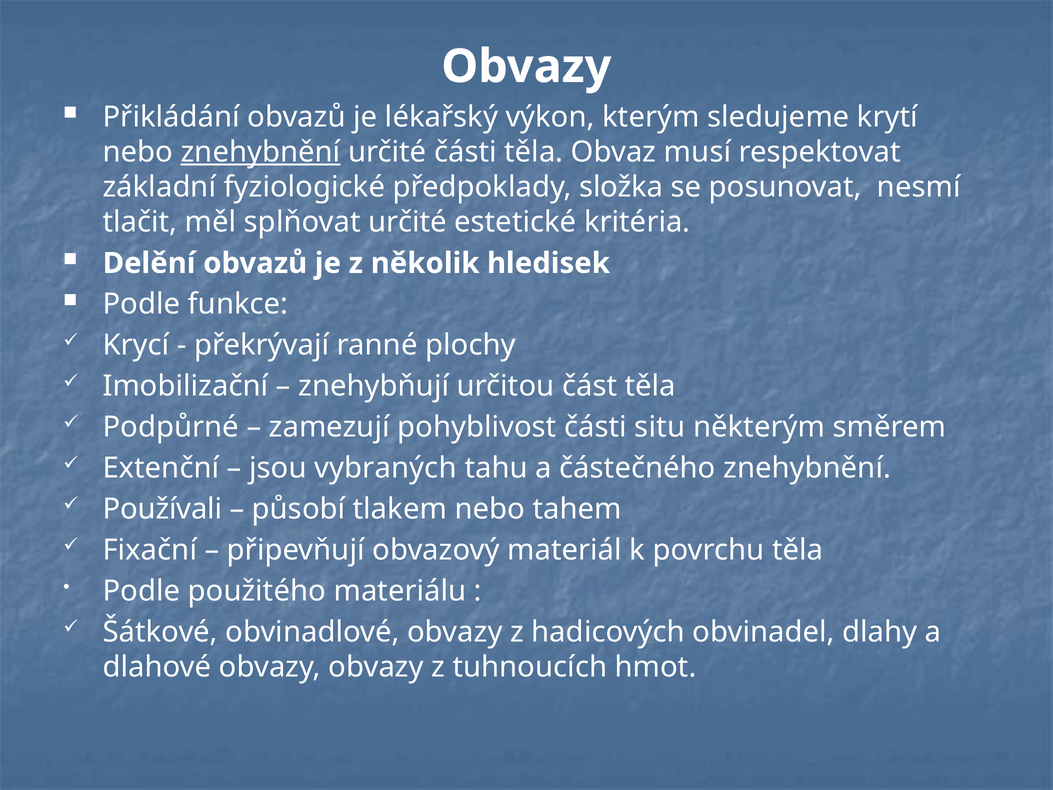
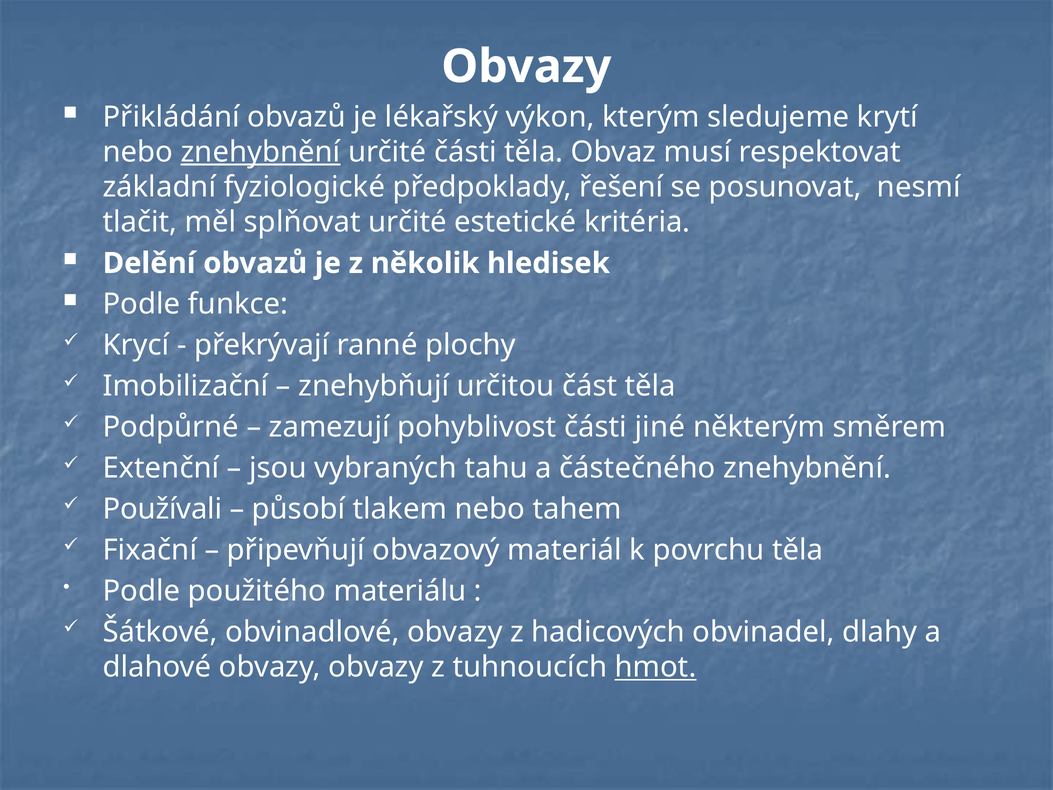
složka: složka -> řešení (621, 187)
situ: situ -> jiné (660, 427)
hmot underline: none -> present (656, 667)
